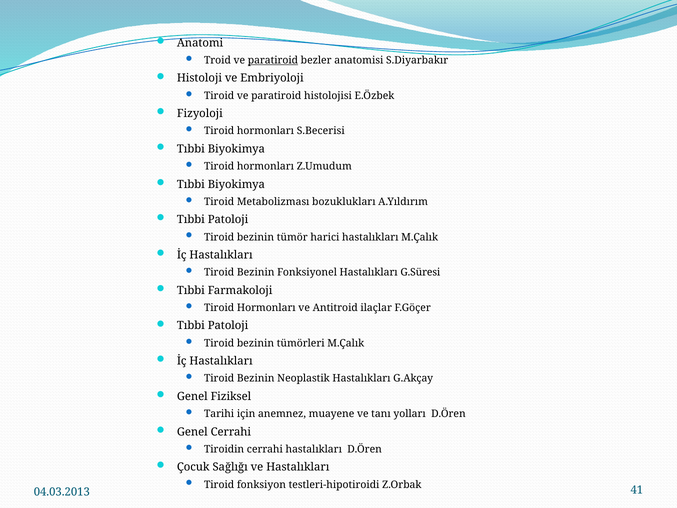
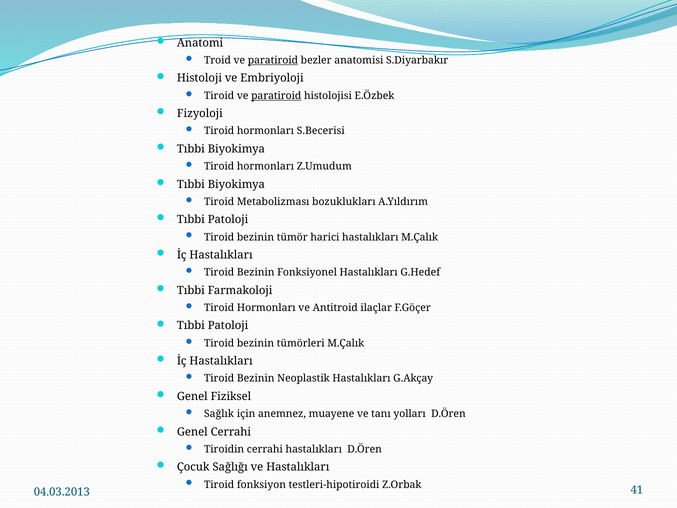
paratiroid underline: none -> present (276, 96)
G.Süresi: G.Süresi -> G.Hedef (420, 272)
Tarihi: Tarihi -> Sağlık (219, 414)
